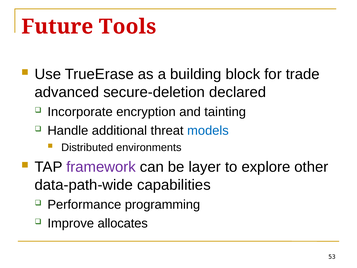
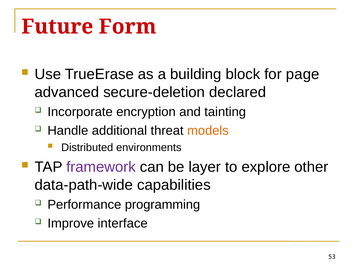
Tools: Tools -> Form (128, 27)
trade: trade -> page (303, 74)
models colour: blue -> orange (208, 131)
allocates: allocates -> interface (123, 223)
